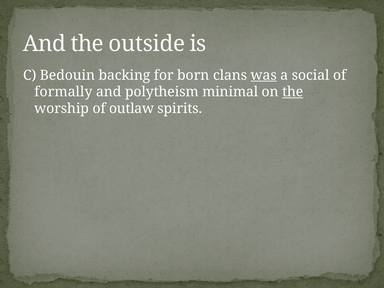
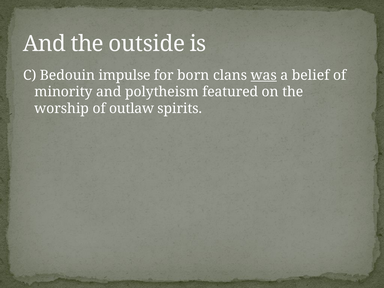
backing: backing -> impulse (125, 75)
social: social -> belief (311, 75)
formally: formally -> minority (64, 92)
minimal: minimal -> featured (230, 92)
the underline: present -> none (293, 92)
